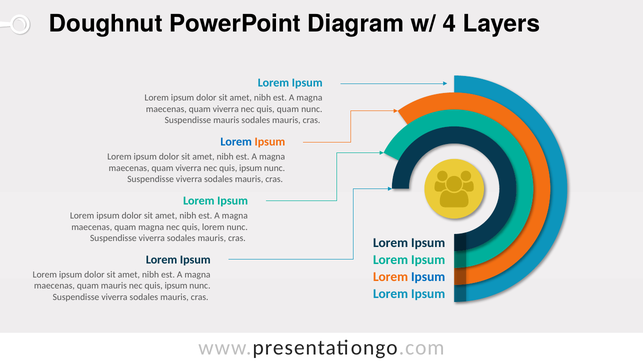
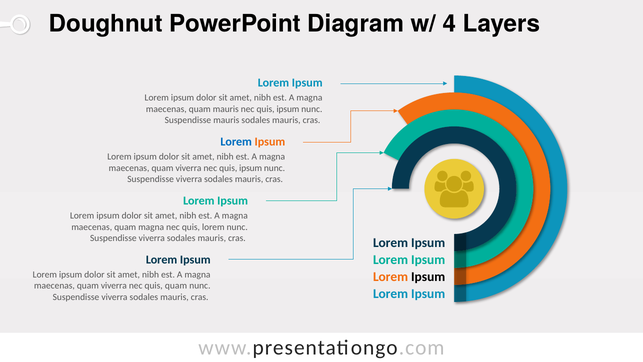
viverra: viverra -> mauris (226, 109)
quam: quam -> ipsum (288, 109)
Ipsum colour: blue -> black (428, 276)
mauris: mauris -> viverra (114, 286)
ipsum: ipsum -> quam (176, 286)
